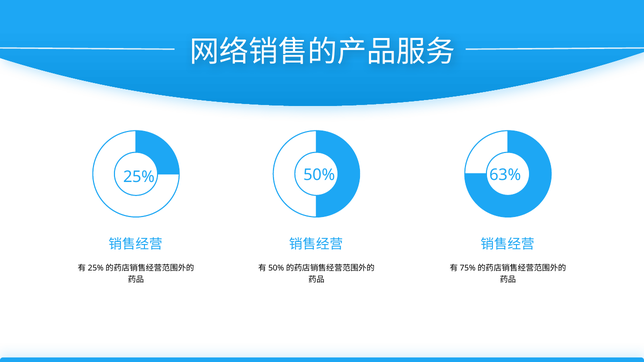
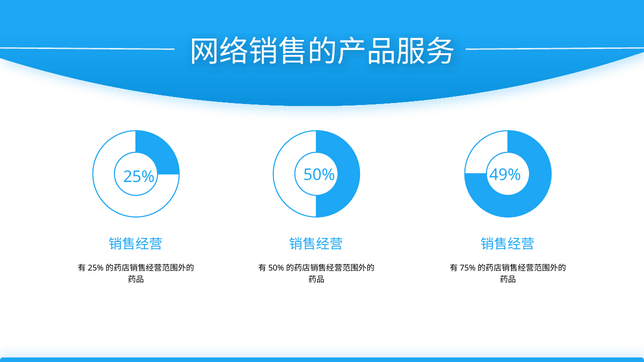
63%: 63% -> 49% (505, 175)
